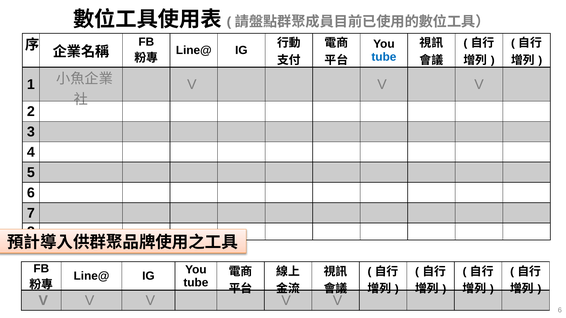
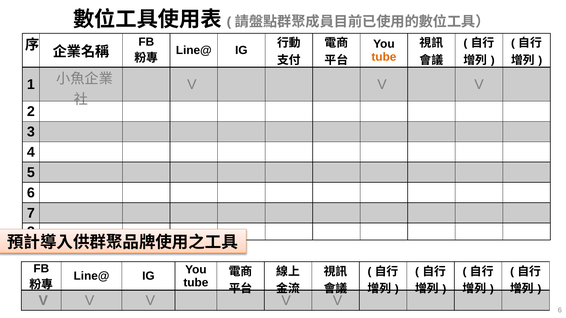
tube colour: blue -> orange (384, 57)
